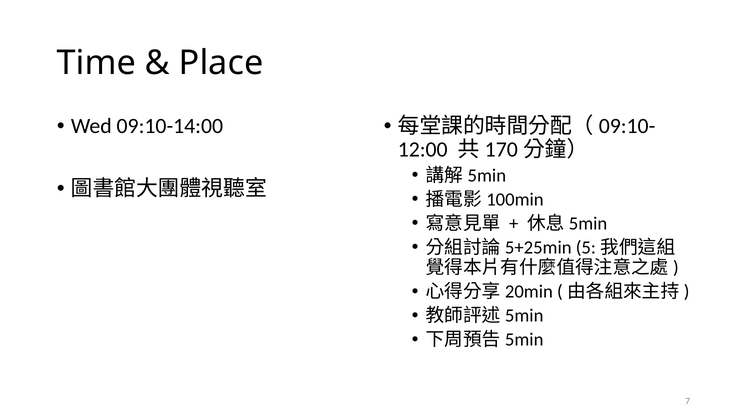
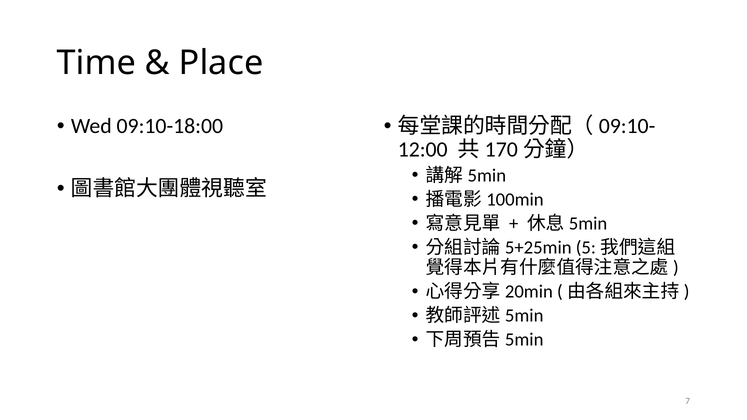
09:10-14:00: 09:10-14:00 -> 09:10-18:00 (170, 126)
